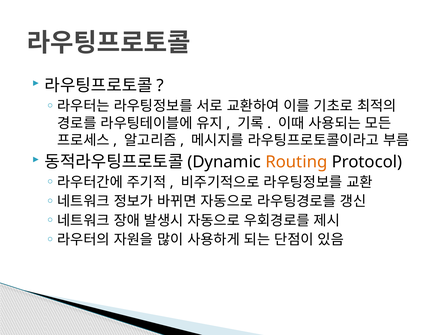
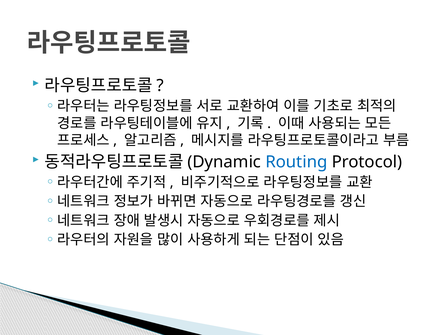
Routing colour: orange -> blue (296, 162)
